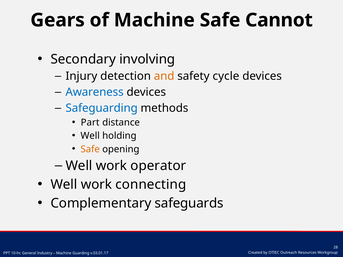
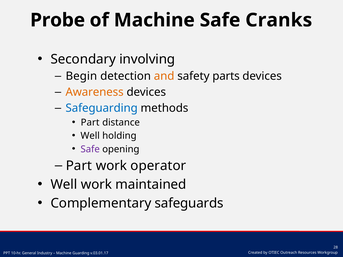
Gears: Gears -> Probe (58, 20)
Cannot: Cannot -> Cranks (279, 20)
Injury: Injury -> Begin (81, 76)
cycle: cycle -> parts (226, 76)
Awareness colour: blue -> orange (95, 92)
Safe colour: orange -> purple (90, 149)
Well: Well -> Part (79, 166)
connecting: connecting -> maintained (151, 185)
